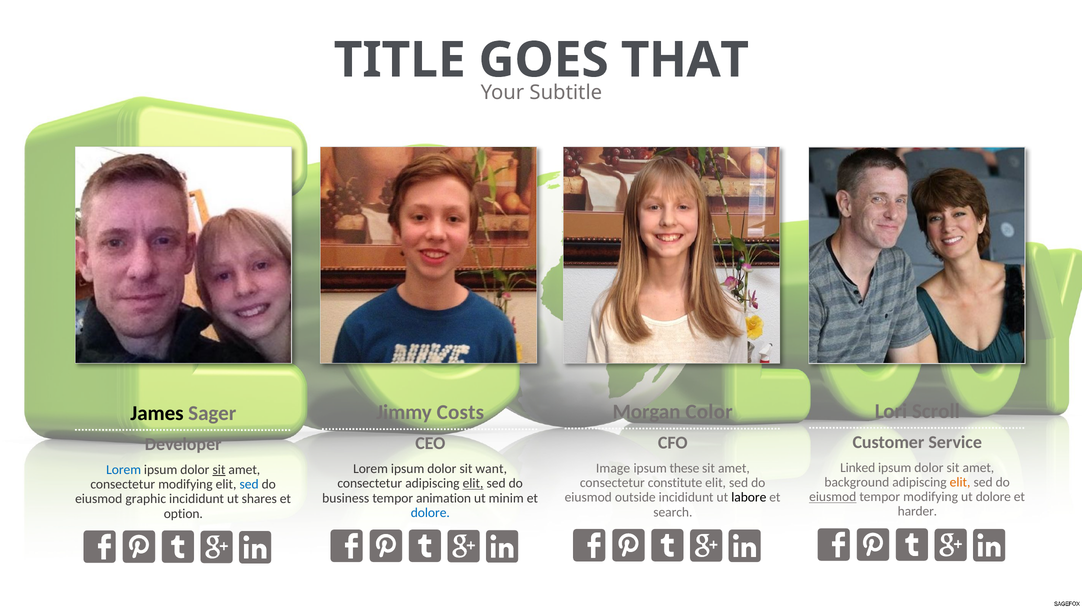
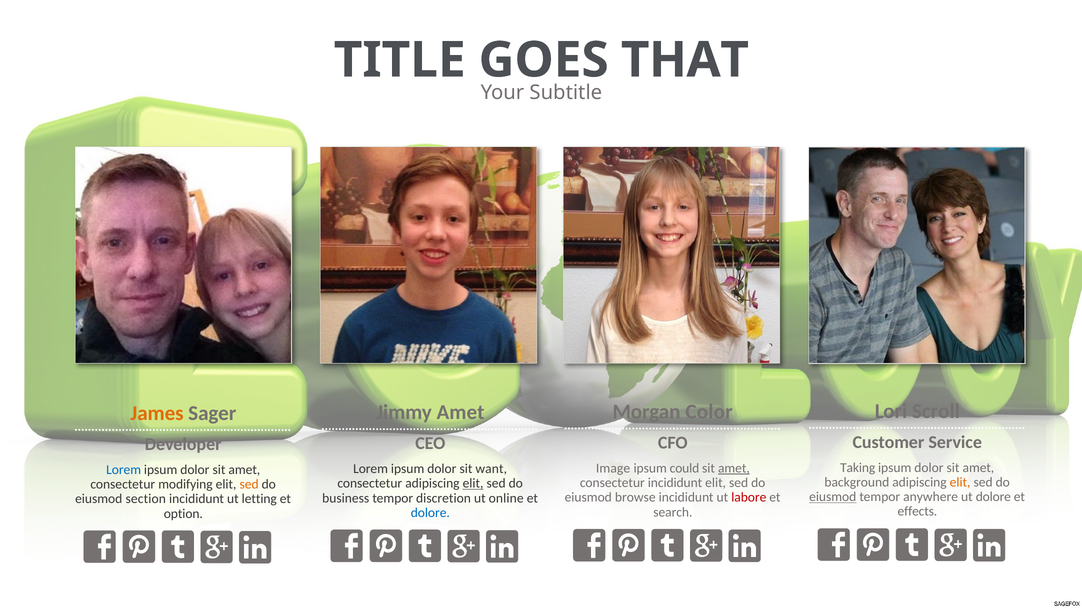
Jimmy Costs: Costs -> Amet (461, 412)
James colour: black -> orange (157, 413)
Linked: Linked -> Taking (858, 467)
these: these -> could (684, 468)
amet underline: none -> present (734, 468)
sit underline: present -> none (219, 469)
consectetur constitute: constitute -> incididunt (675, 483)
sed colour: blue -> orange (249, 484)
tempor modifying: modifying -> anywhere (931, 497)
outside: outside -> browse (635, 497)
labore colour: black -> red (749, 497)
animation: animation -> discretion (444, 498)
minim: minim -> online (506, 498)
graphic: graphic -> section (146, 499)
shares: shares -> letting (259, 499)
harder: harder -> effects (917, 511)
